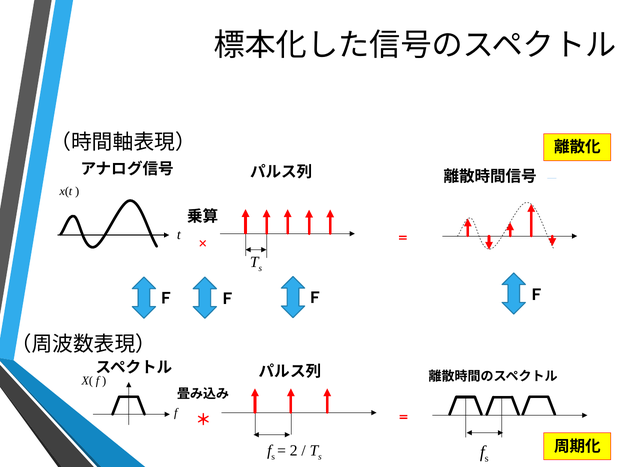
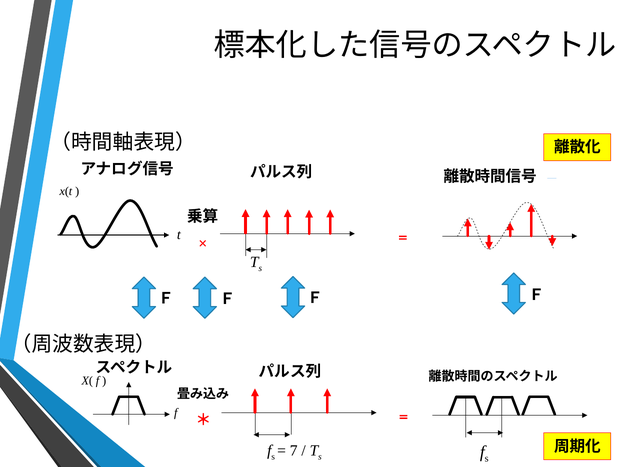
2: 2 -> 7 (294, 451)
